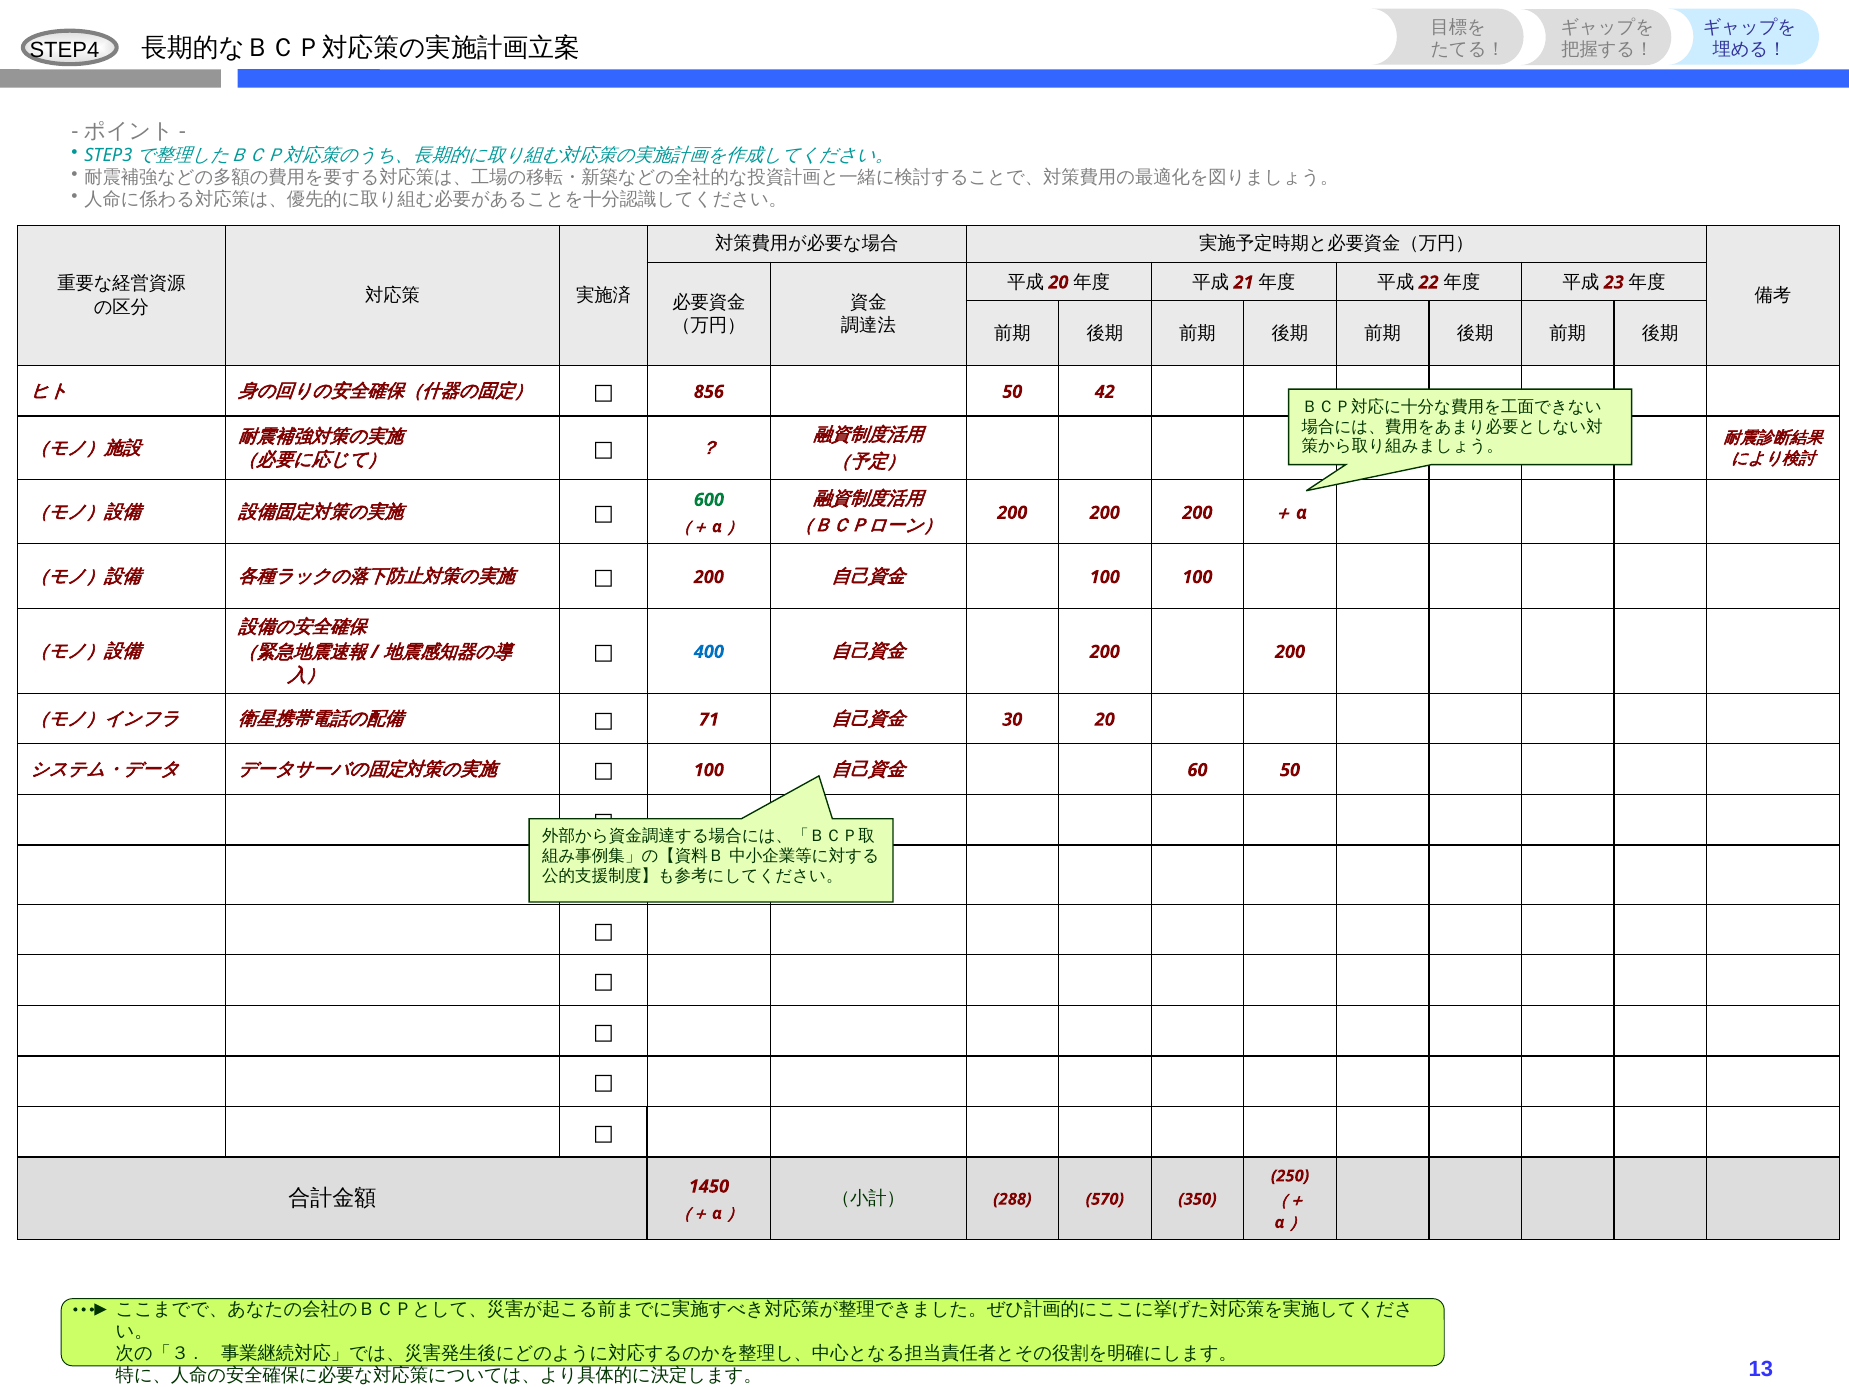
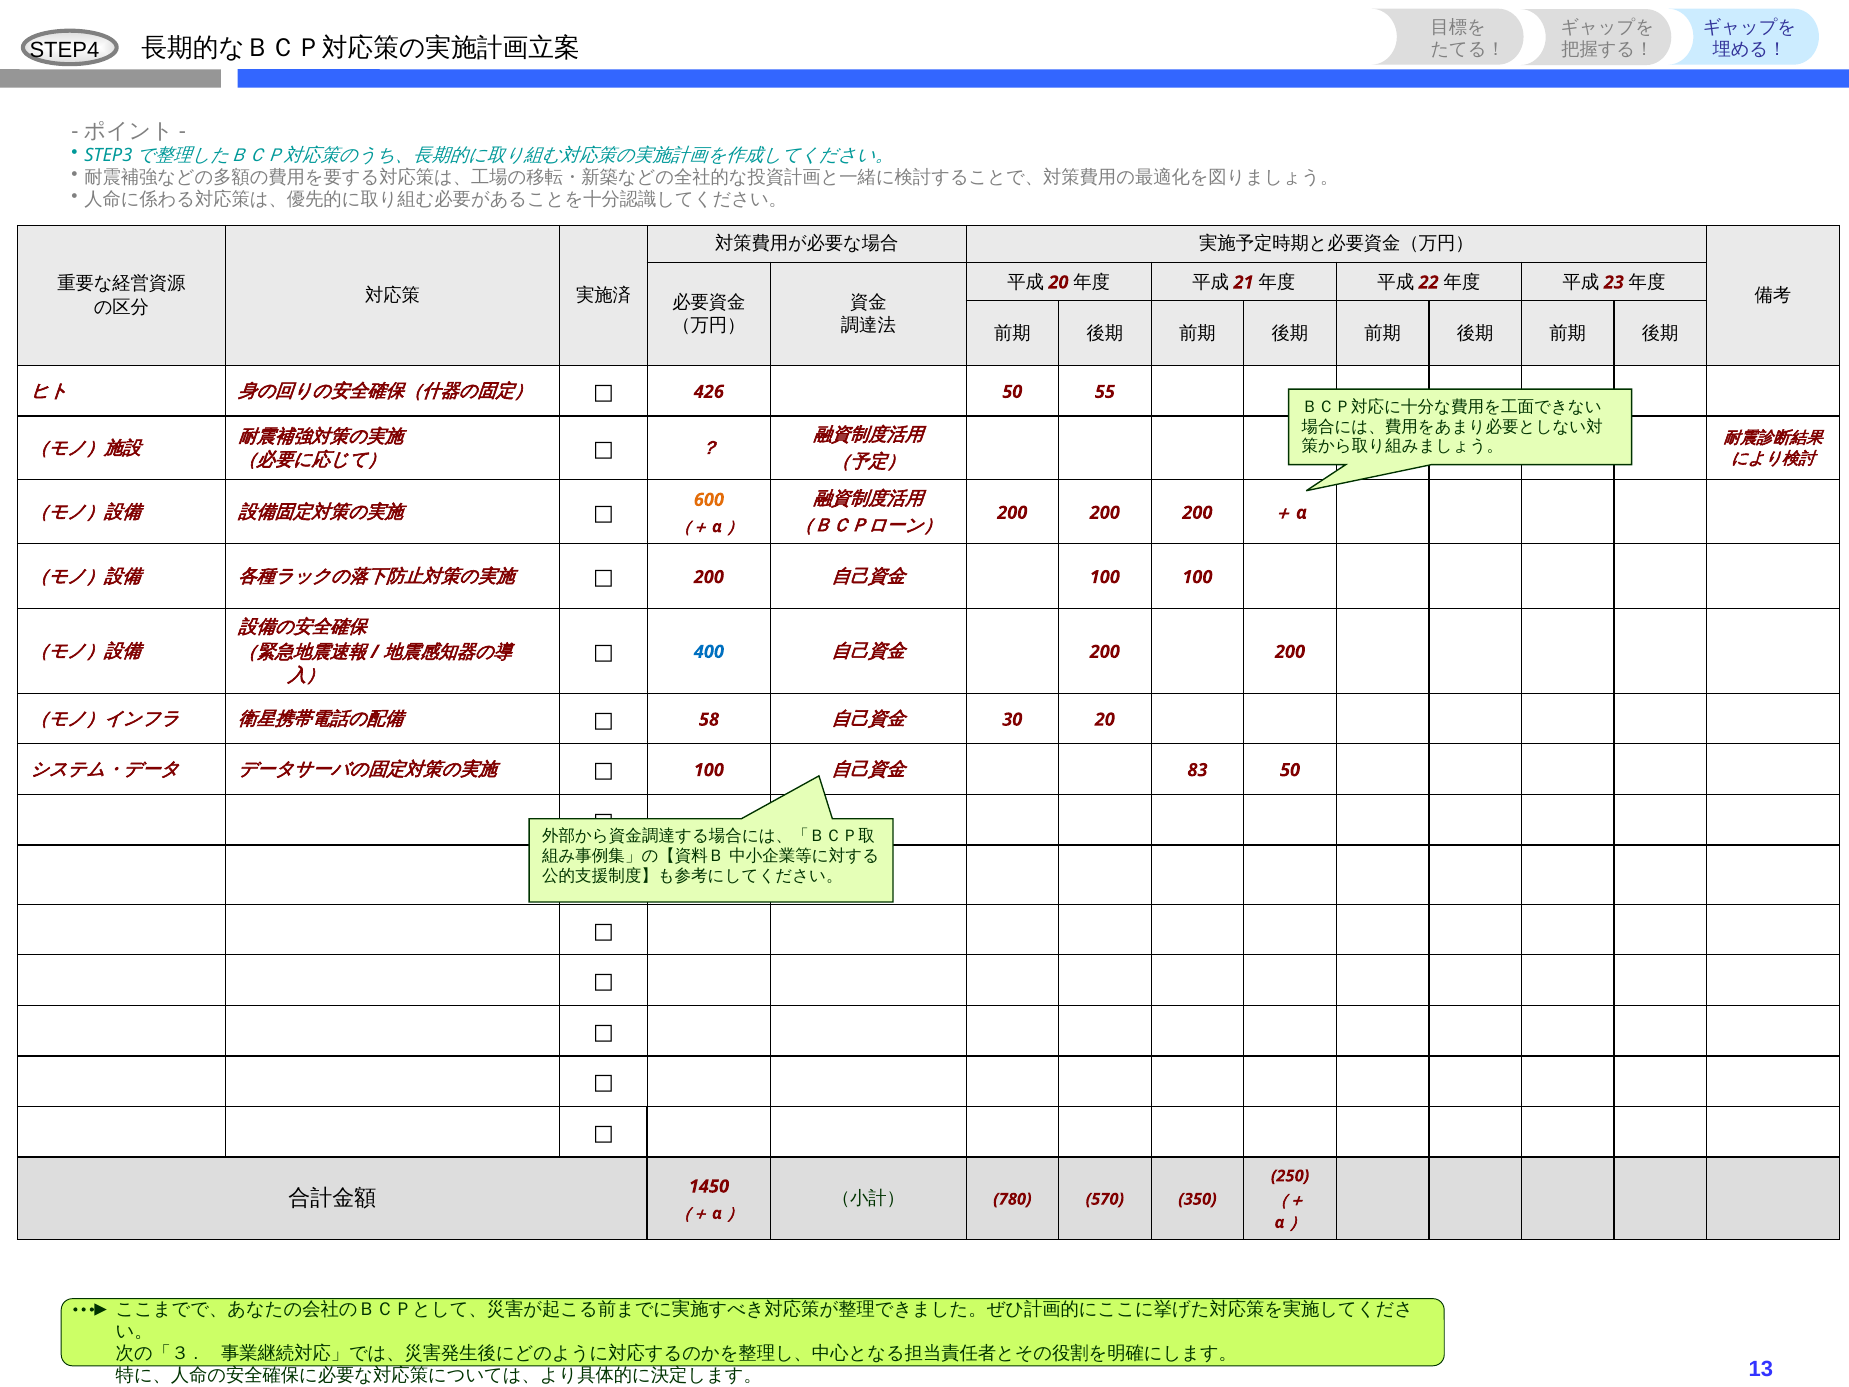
856: 856 -> 426 (709, 392)
42: 42 -> 55 (1105, 392)
600 colour: green -> orange (709, 500)
71: 71 -> 58 (709, 720)
60: 60 -> 83 (1197, 770)
288: 288 -> 780 (1012, 1199)
